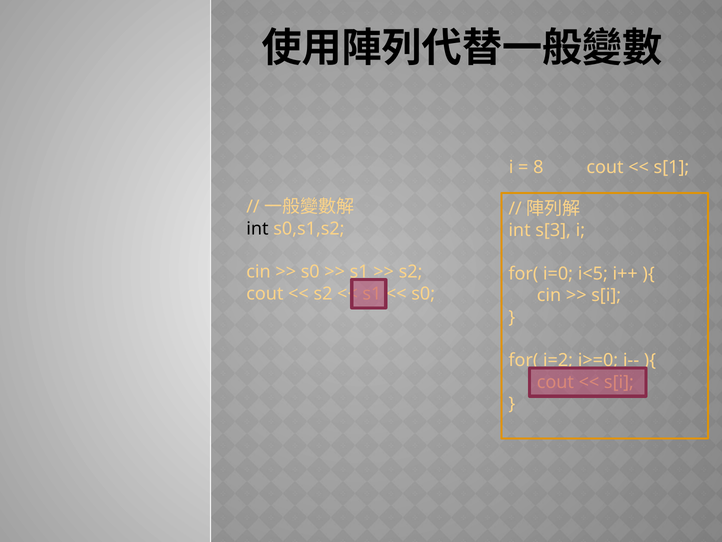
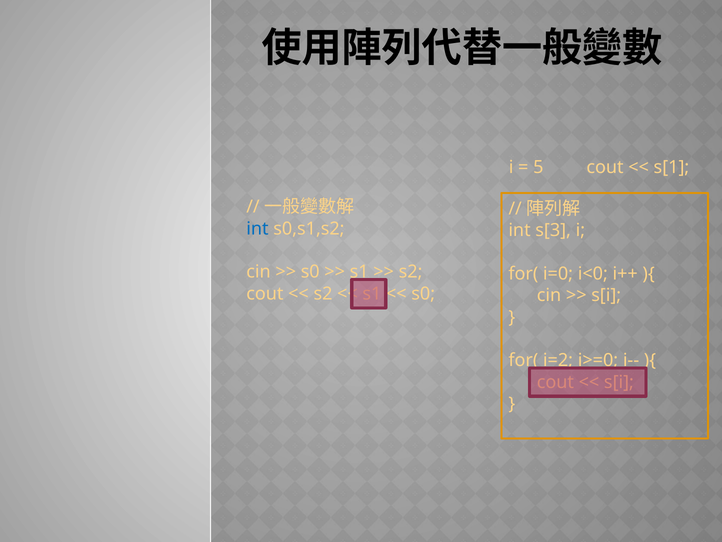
8: 8 -> 5 (538, 167)
int colour: black -> blue (257, 228)
i<5: i<5 -> i<0 (593, 273)
